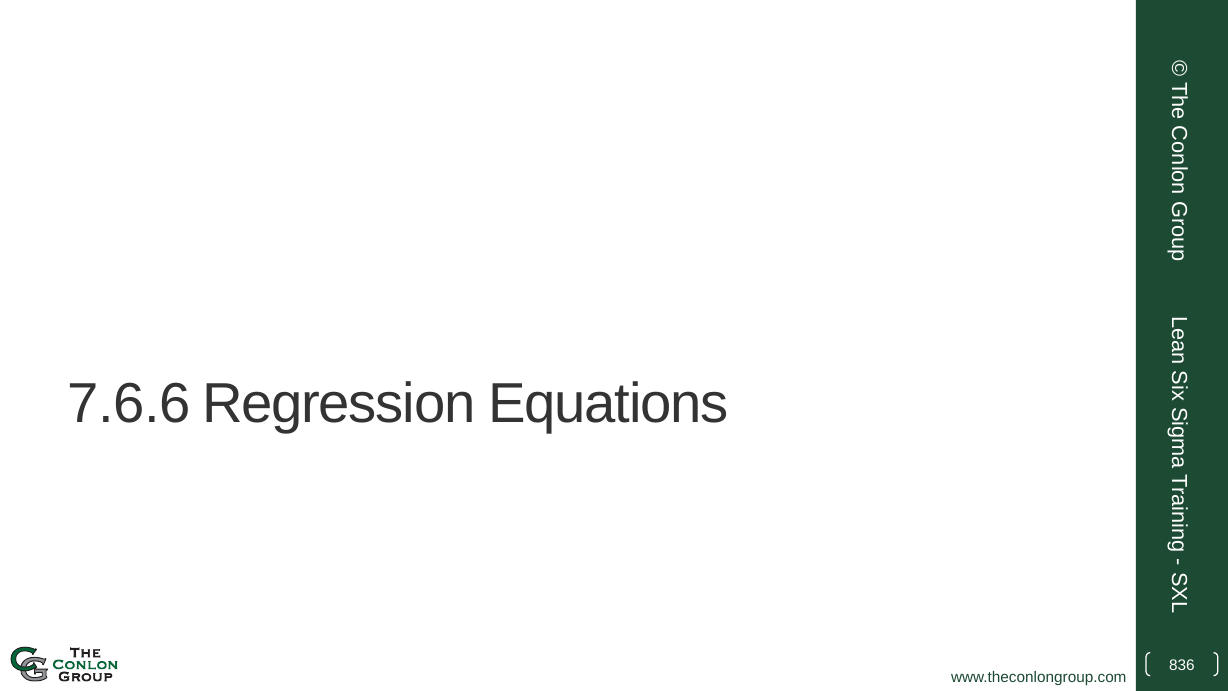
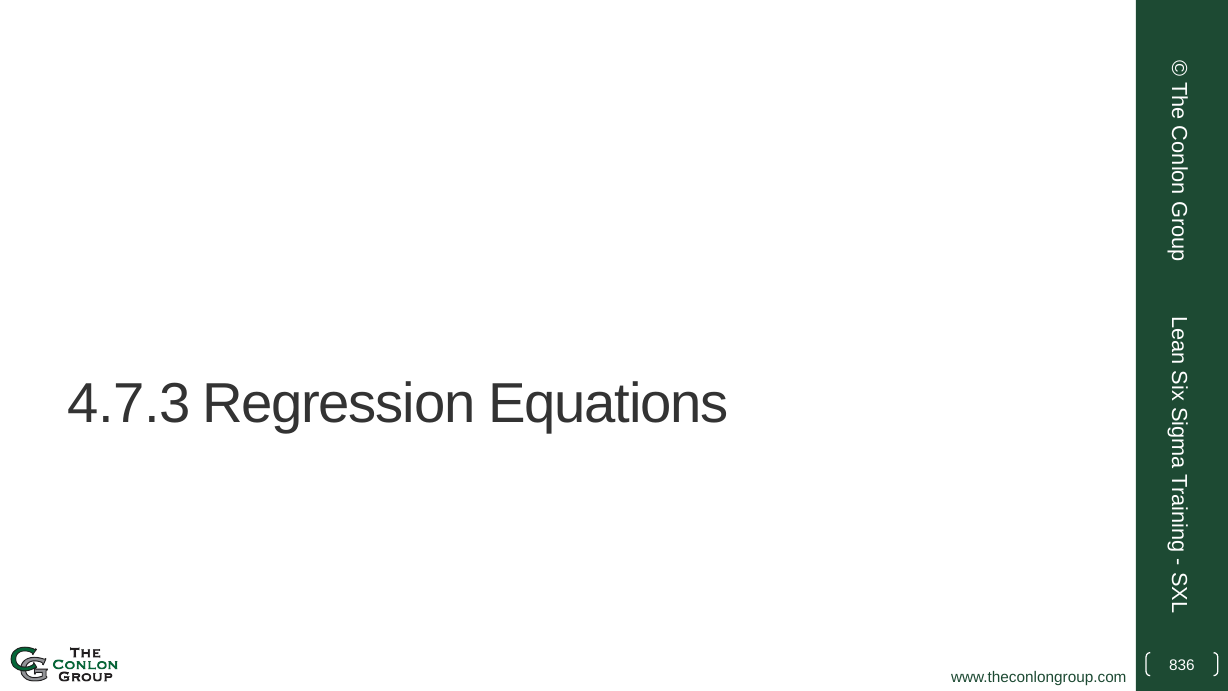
7.6.6: 7.6.6 -> 4.7.3 (129, 403)
